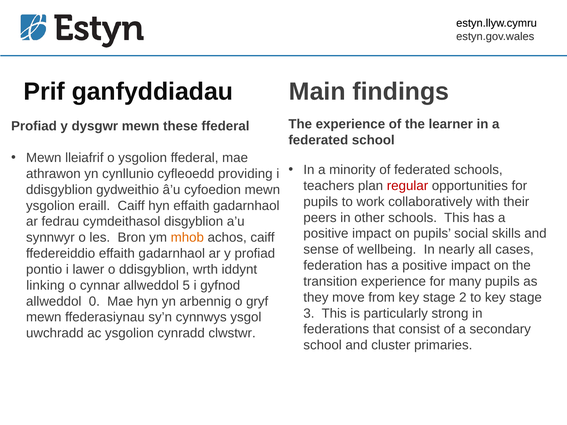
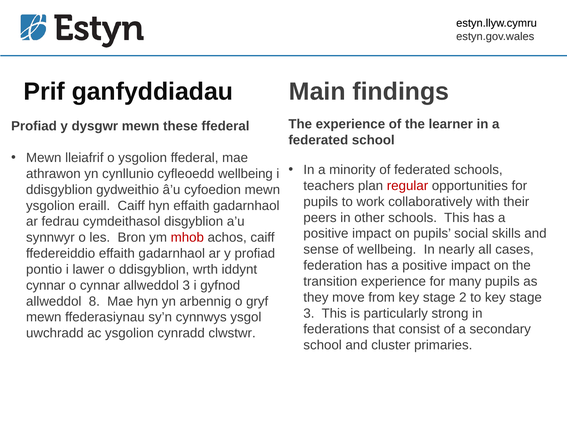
cyfleoedd providing: providing -> wellbeing (245, 174)
mhob colour: orange -> red (187, 238)
linking: linking -> cynnar (46, 286)
allweddol 5: 5 -> 3 (186, 286)
0: 0 -> 8 (94, 301)
